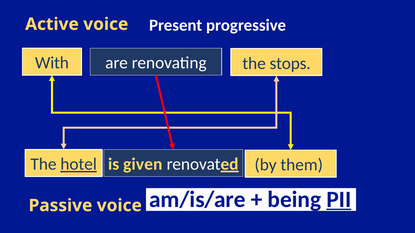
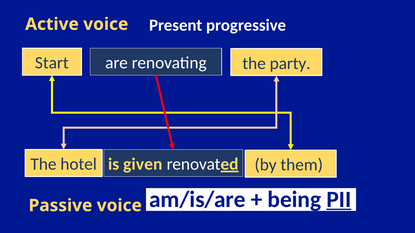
With: With -> Start (52, 63)
stops: stops -> party (290, 63)
hotel underline: present -> none (79, 165)
